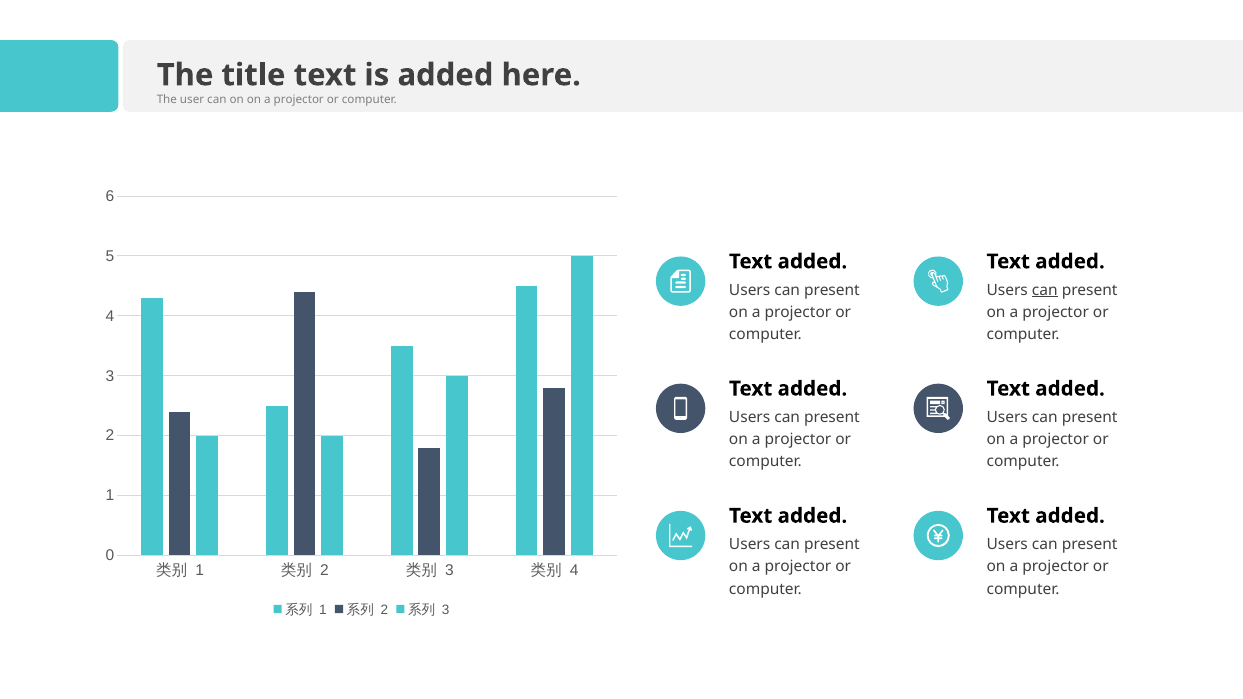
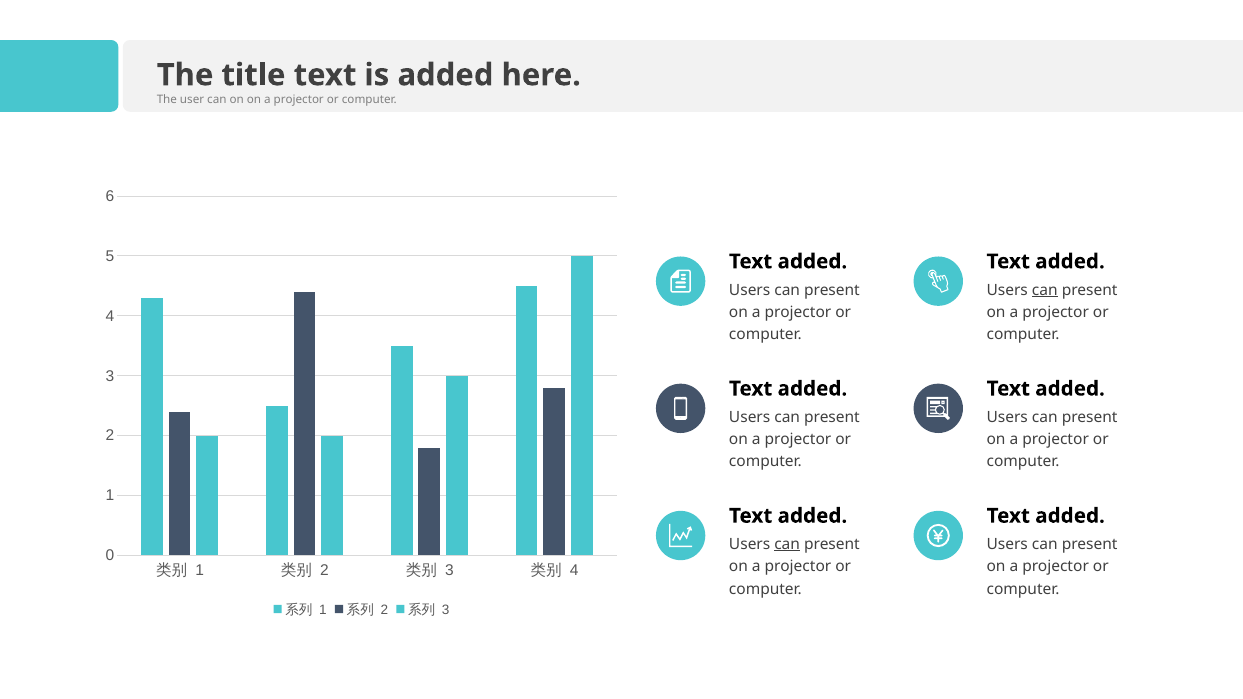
can underline: none -> present (787, 544)
